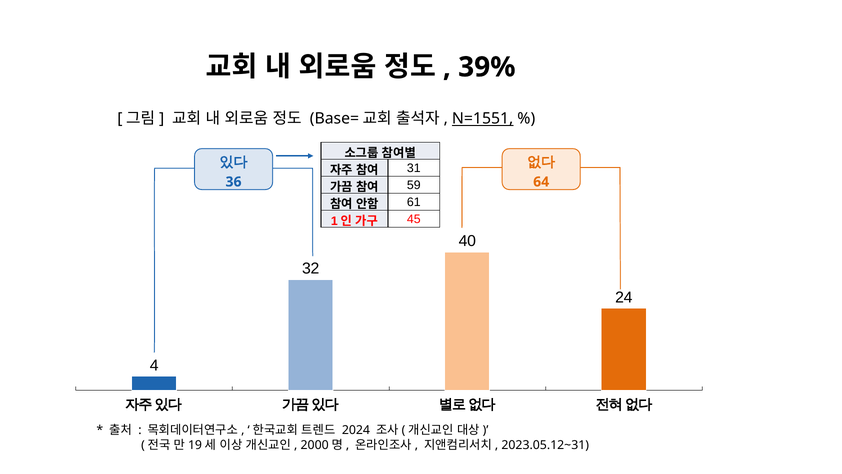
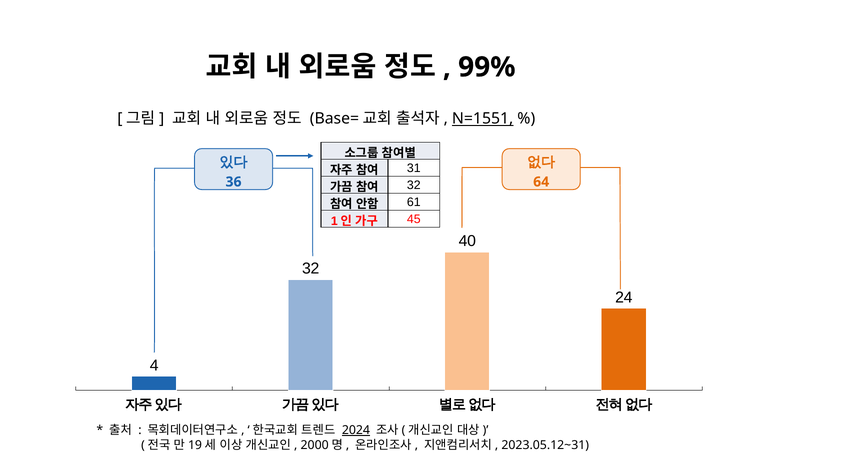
39%: 39% -> 99% (487, 67)
59: 59 -> 32 (414, 185)
2024 underline: none -> present (356, 430)
